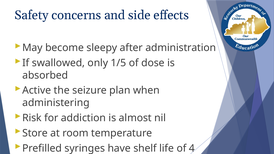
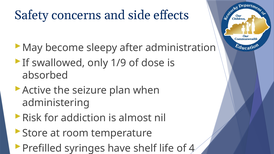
1/5: 1/5 -> 1/9 (118, 63)
